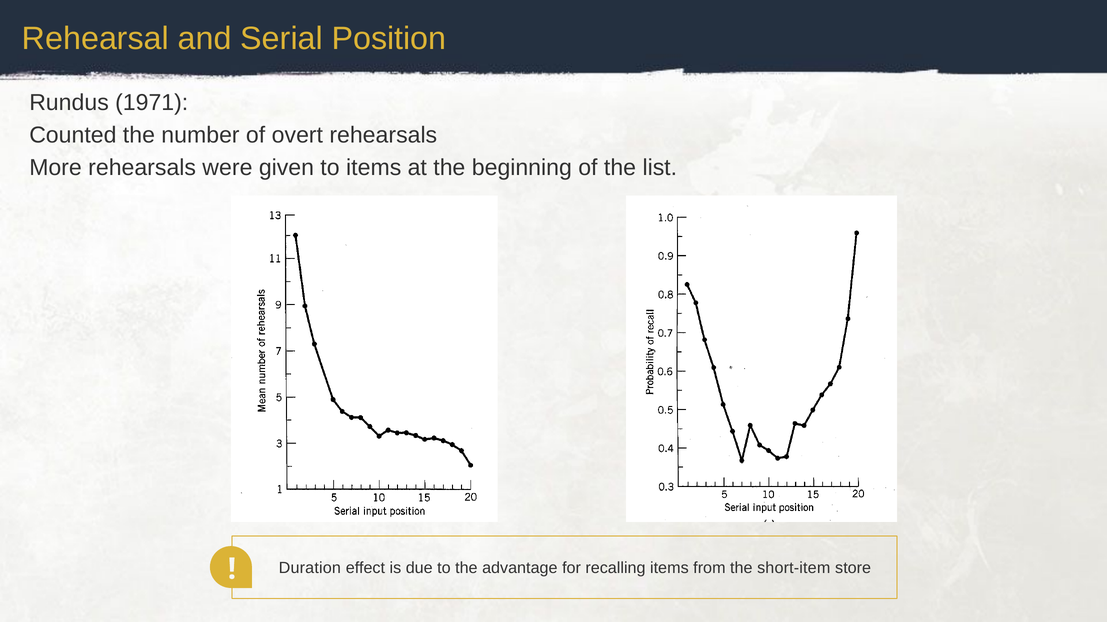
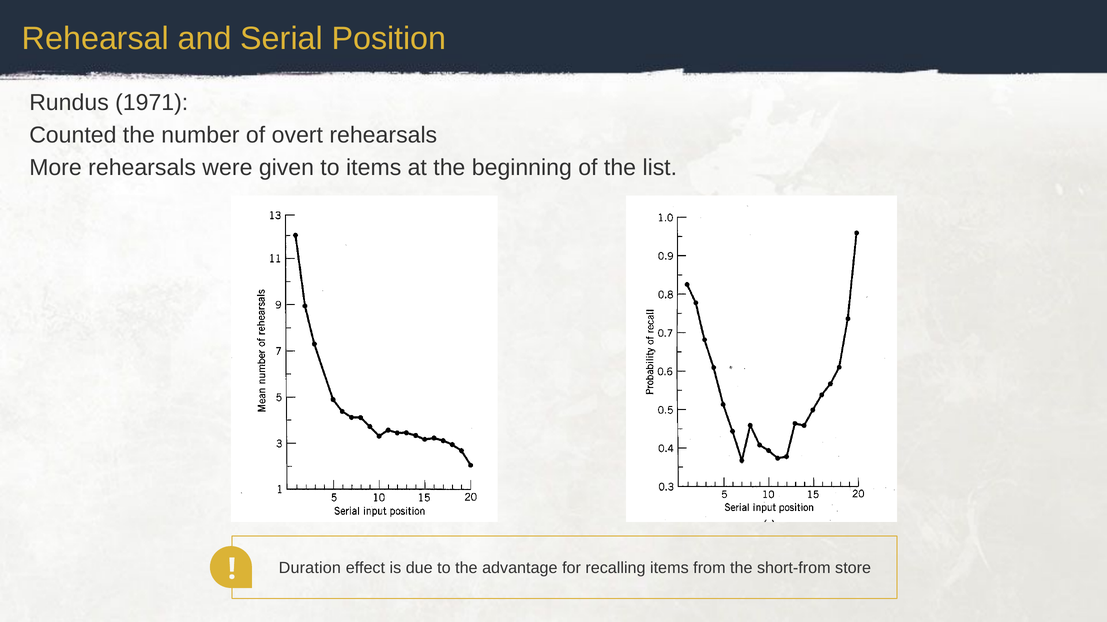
short-item: short-item -> short-from (794, 569)
